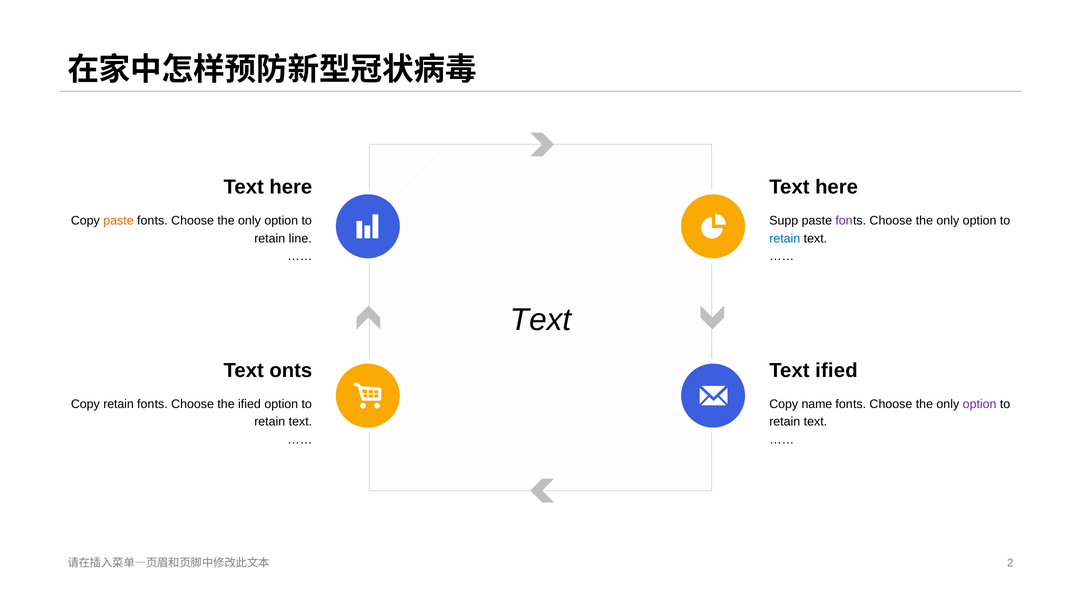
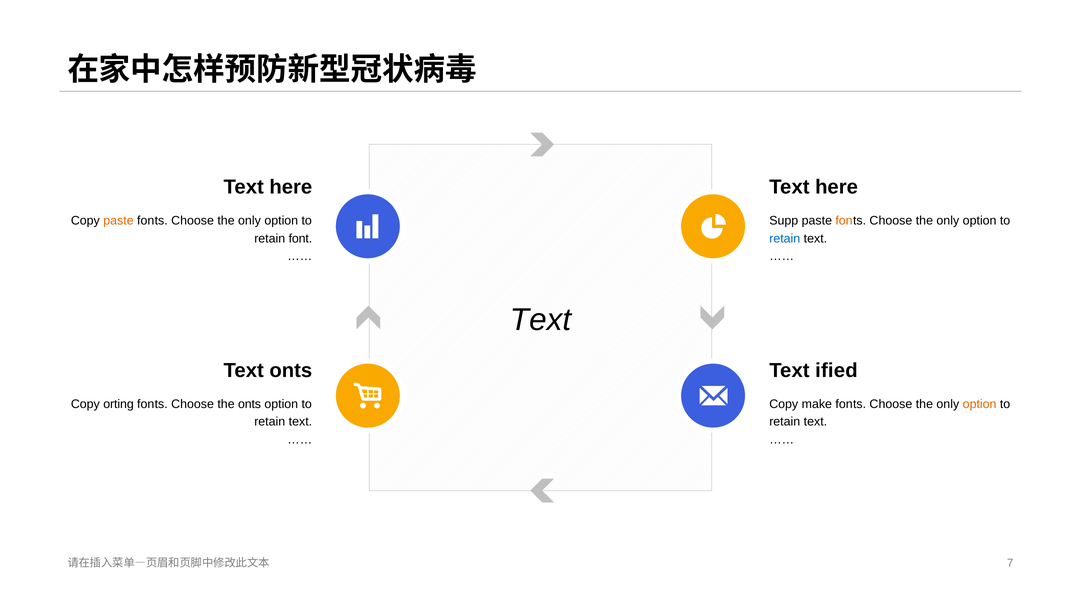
fon colour: purple -> orange (844, 221)
line: line -> font (300, 239)
Copy retain: retain -> orting (119, 404)
the ified: ified -> onts (250, 404)
name: name -> make (817, 404)
option colour: purple -> orange (980, 404)
2: 2 -> 7 (1010, 563)
